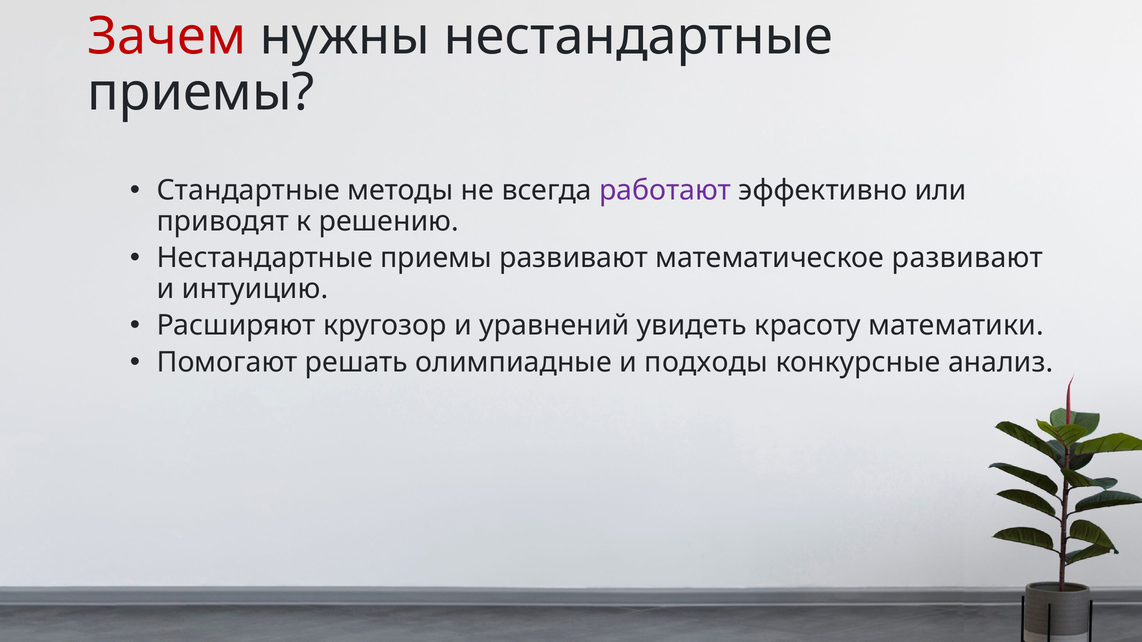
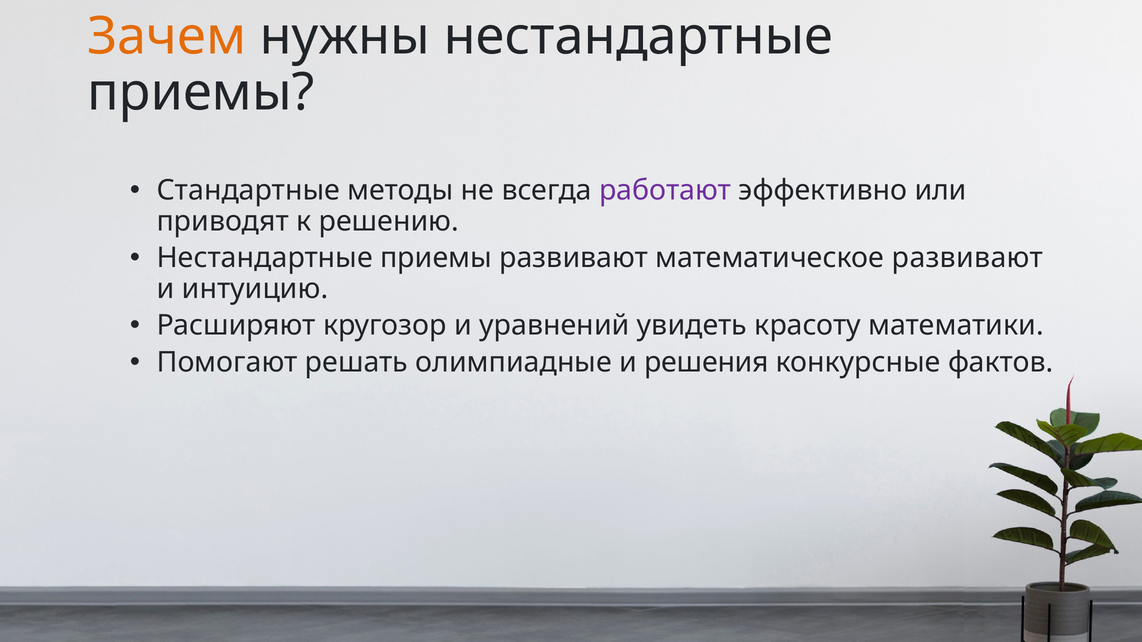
Зачем colour: red -> orange (167, 36)
подходы: подходы -> решения (706, 362)
анализ: анализ -> фактов (1001, 362)
